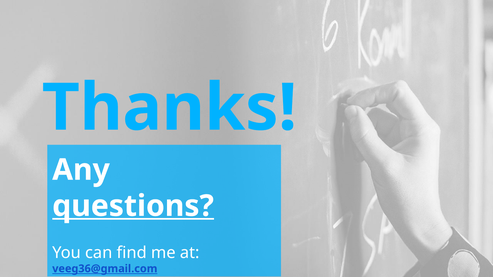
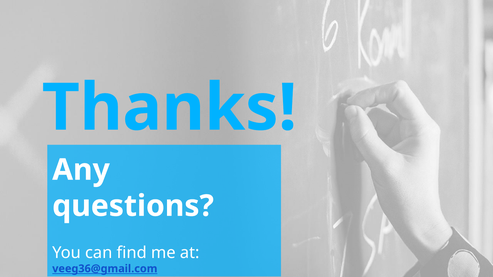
questions underline: present -> none (133, 206)
